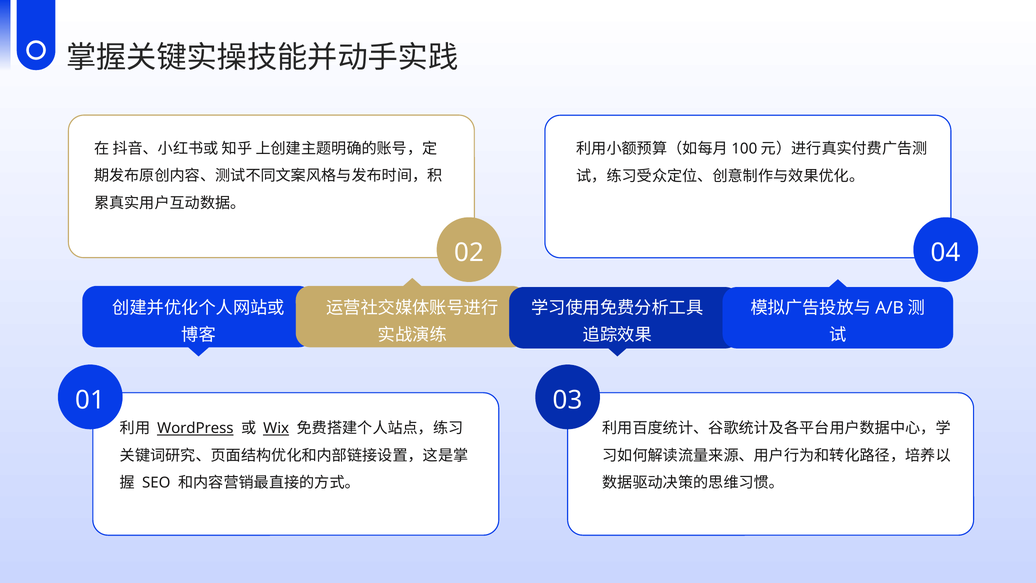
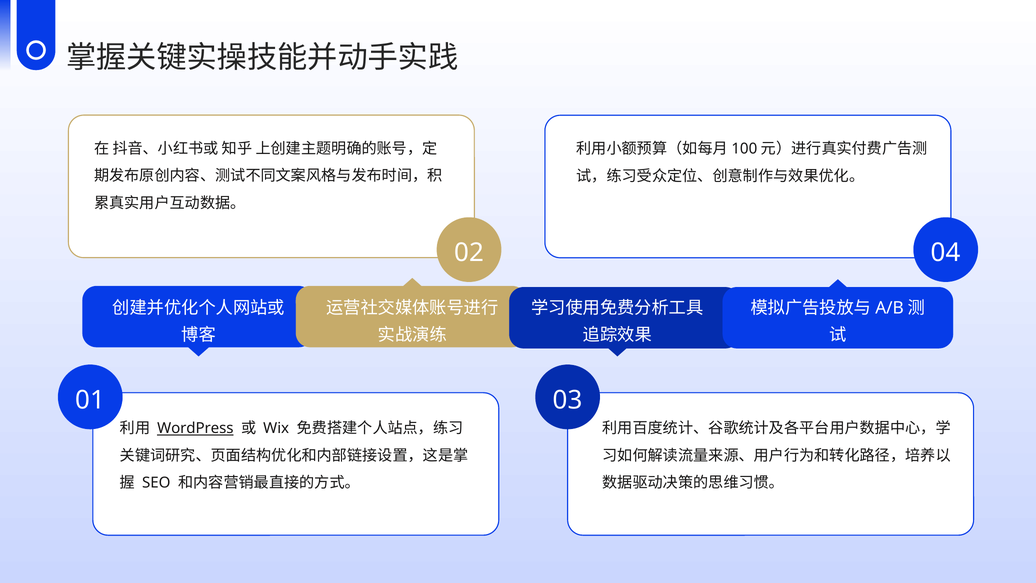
Wix underline: present -> none (276, 428)
